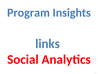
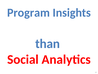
links: links -> than (48, 43)
